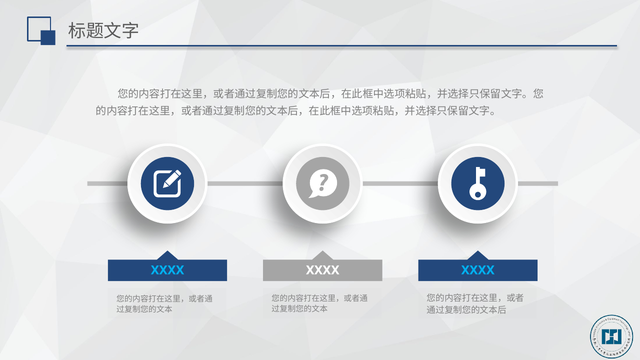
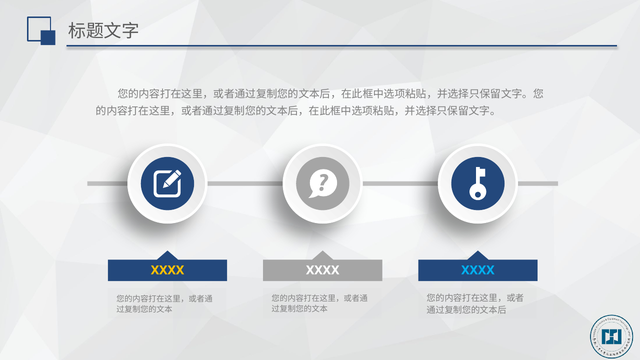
XXXX colour: light blue -> yellow (167, 270)
